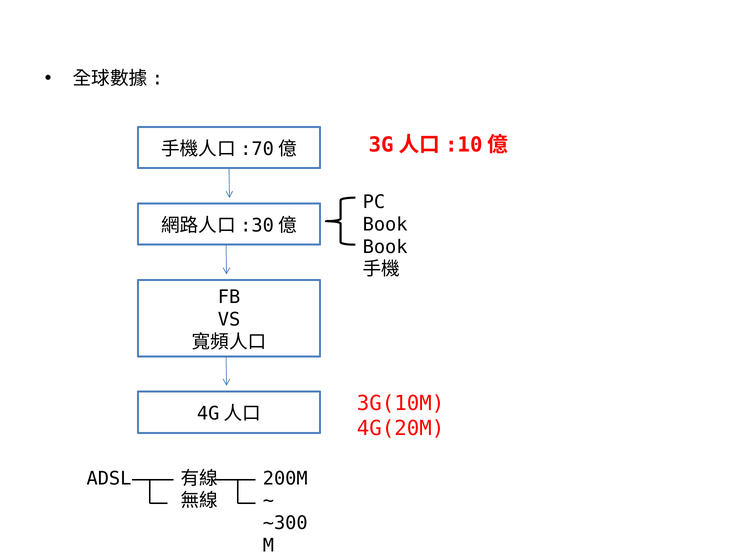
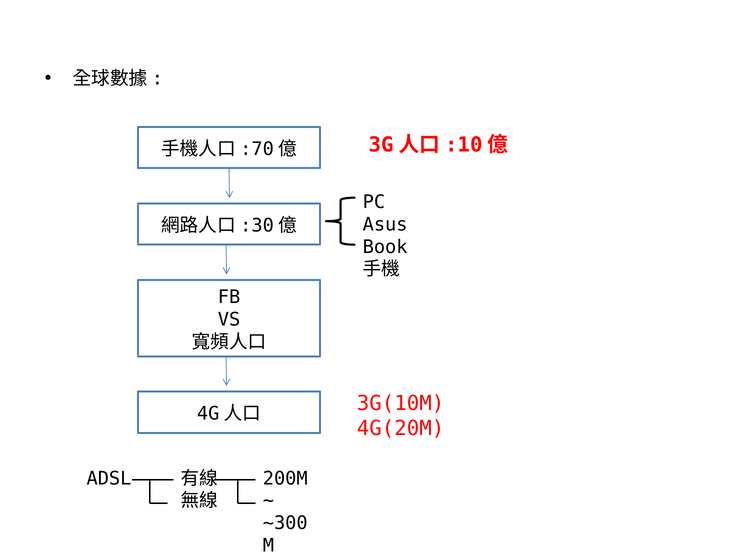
Book: Book -> Asus (385, 224)
